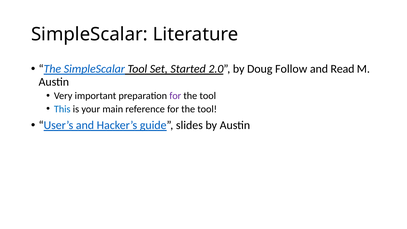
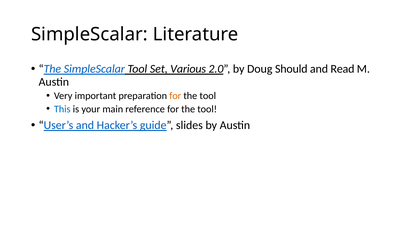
Started: Started -> Various (188, 69)
Follow: Follow -> Should (291, 69)
for colour: purple -> orange (175, 96)
